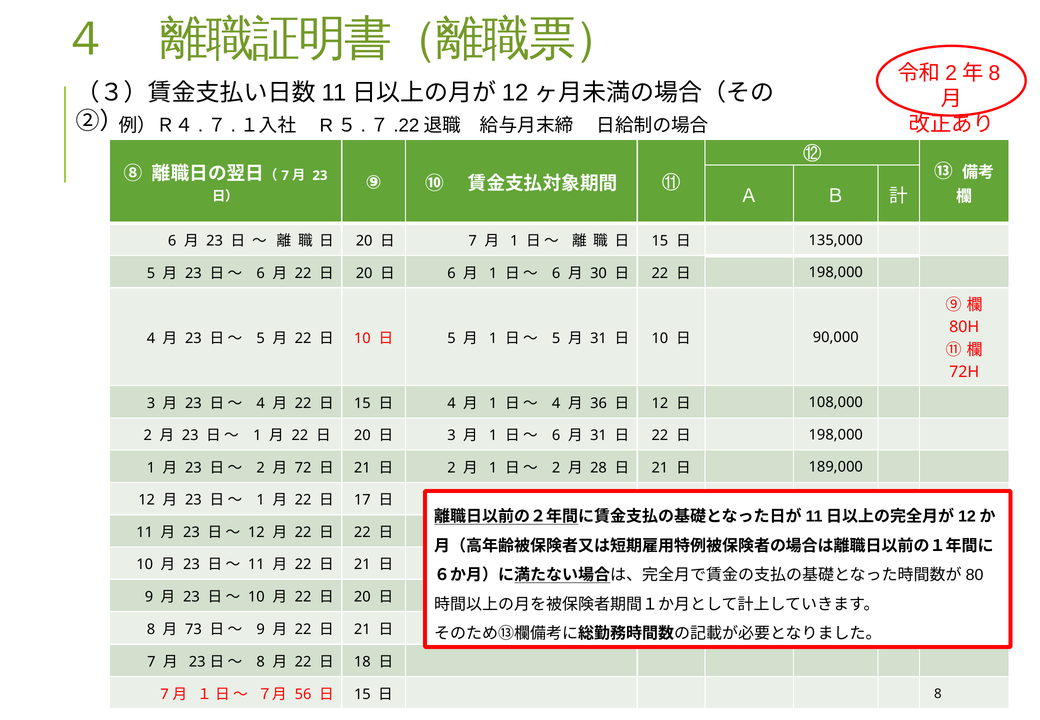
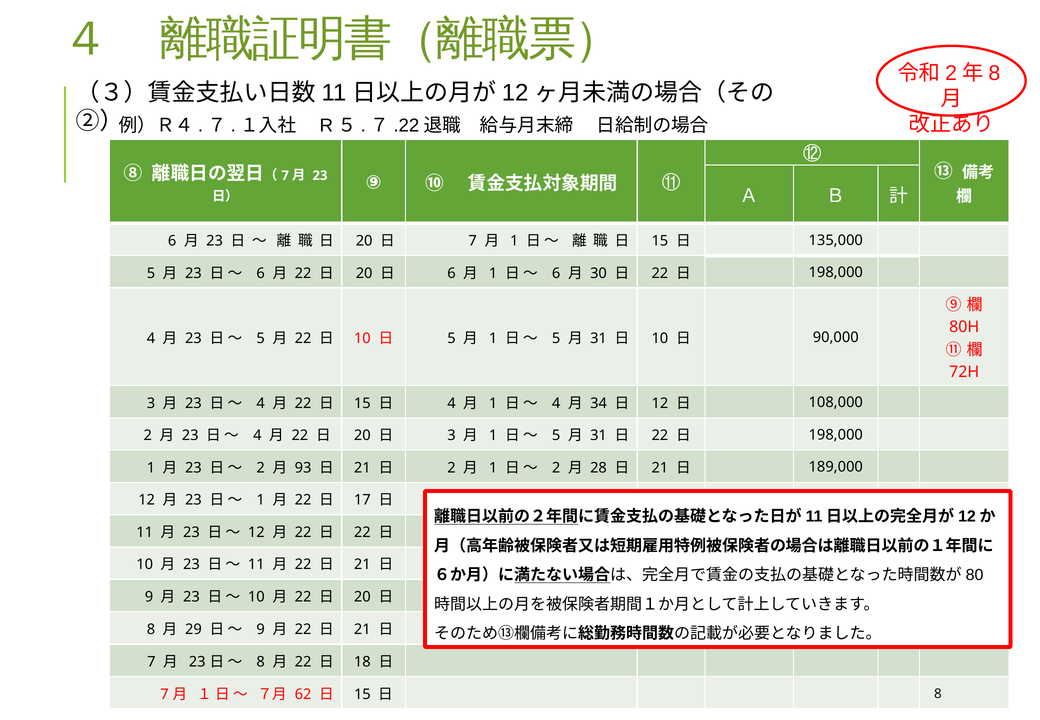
36: 36 -> 34 (599, 403)
1: 1 -> 4 (257, 436)
6: 6 -> 5 (556, 436)
72: 72 -> 93 (303, 468)
73: 73 -> 29 (193, 629)
56: 56 -> 62 (303, 694)
